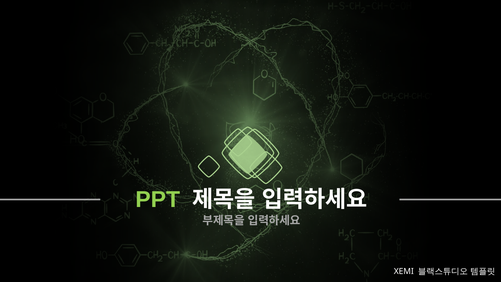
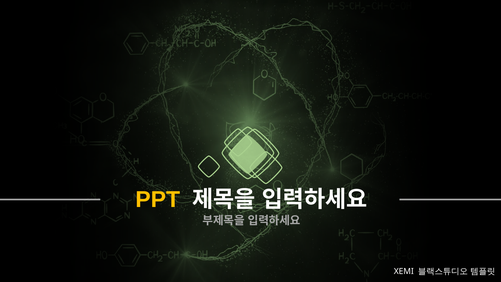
PPT colour: light green -> yellow (158, 199)
